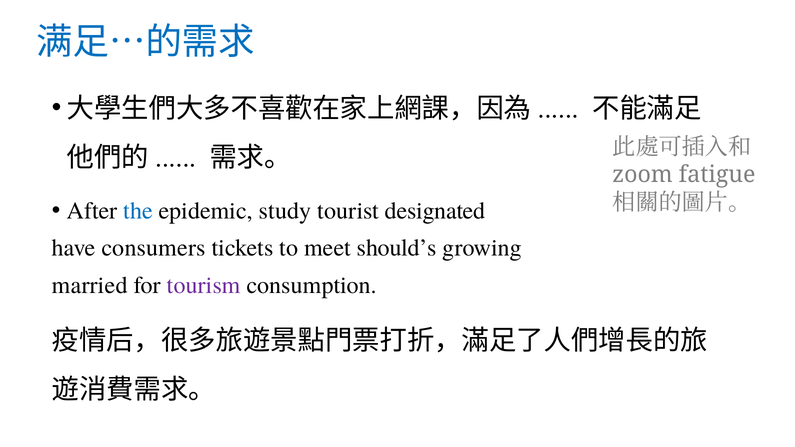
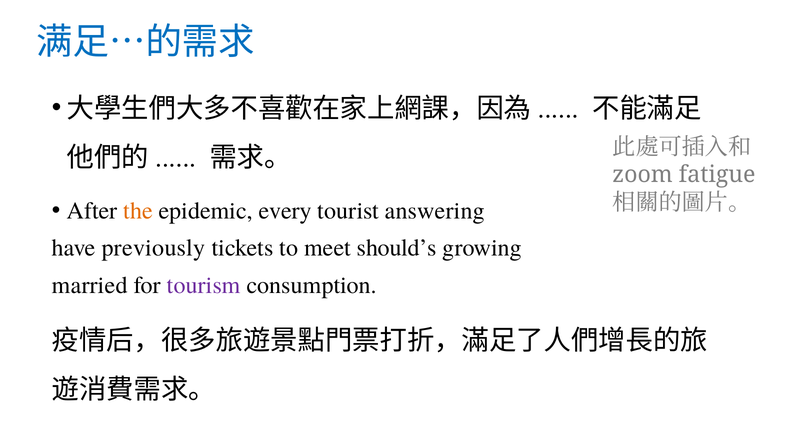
the colour: blue -> orange (138, 211)
study: study -> every (285, 211)
designated: designated -> answering (435, 211)
consumers: consumers -> previously (154, 248)
